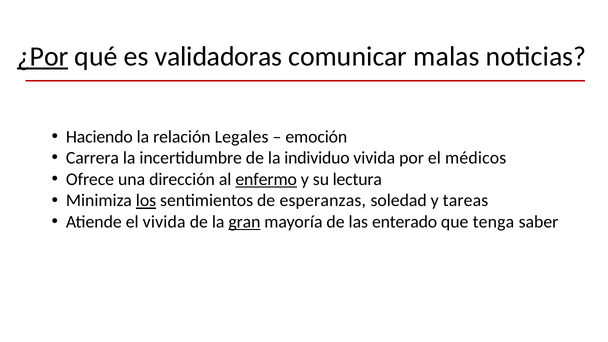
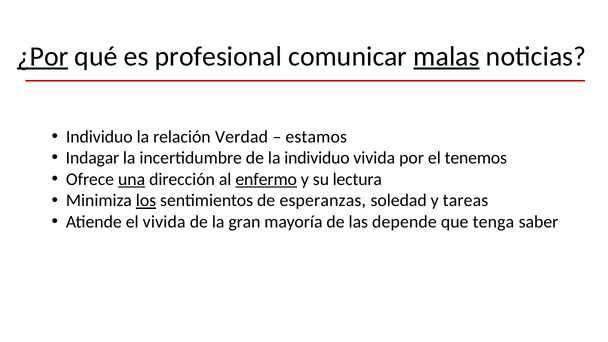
validadoras: validadoras -> profesional (219, 57)
malas underline: none -> present (447, 57)
Haciendo: Haciendo -> Individuo (99, 137)
Legales: Legales -> Verdad (242, 137)
emoción: emoción -> estamos (316, 137)
Carrera: Carrera -> Indagar (92, 158)
médicos: médicos -> tenemos (476, 158)
una underline: none -> present (132, 179)
gran underline: present -> none (244, 222)
enterado: enterado -> depende (404, 222)
